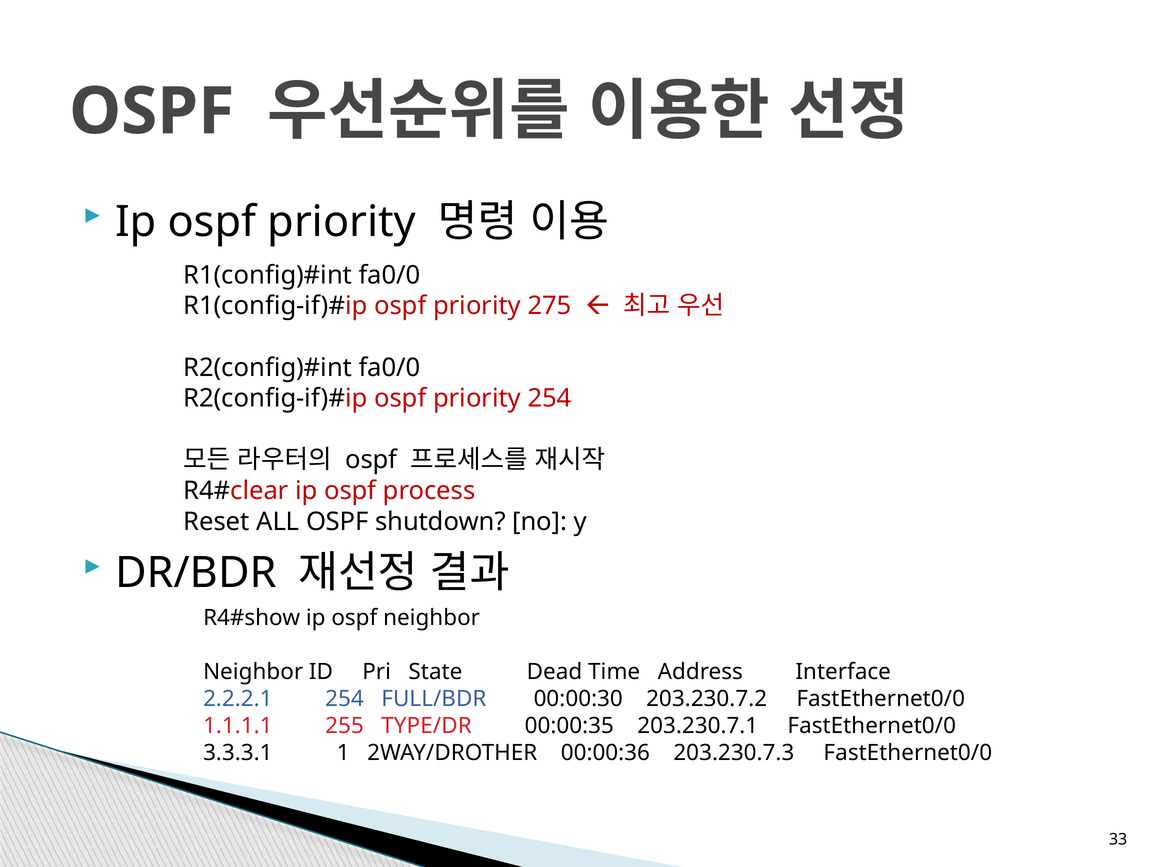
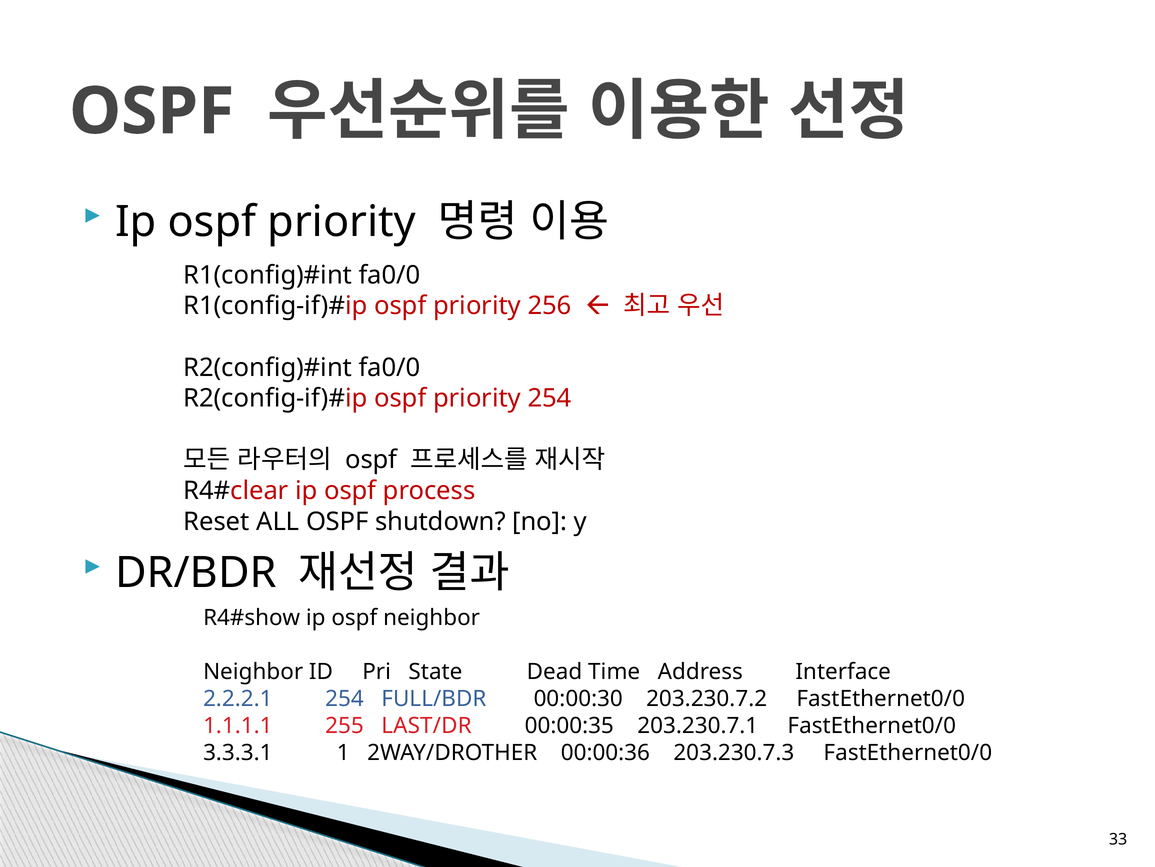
275: 275 -> 256 (550, 306)
TYPE/DR: TYPE/DR -> LAST/DR (426, 725)
